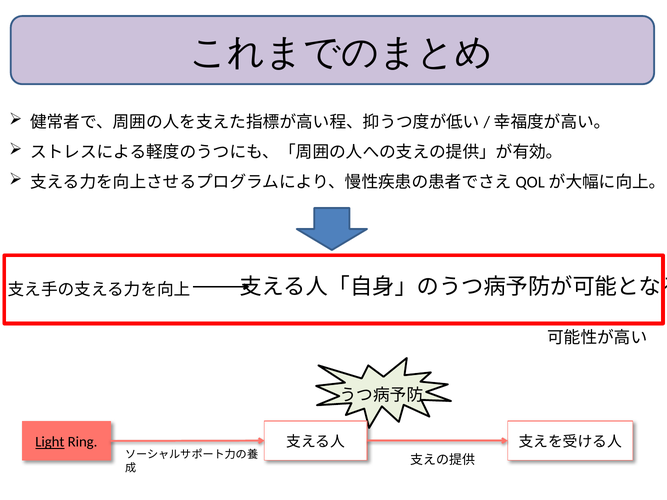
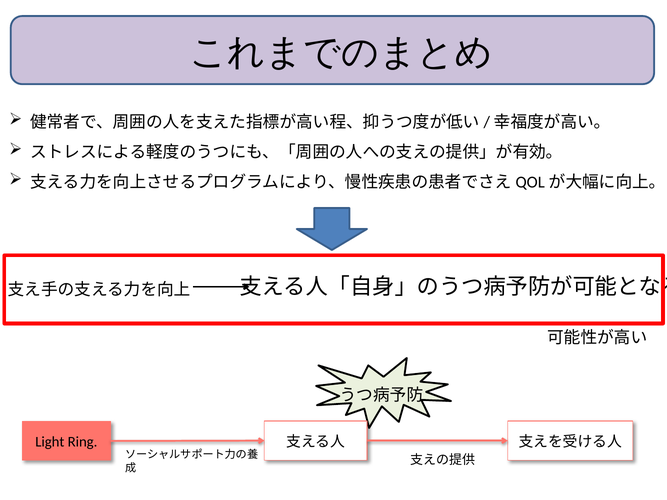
Light underline: present -> none (50, 442)
